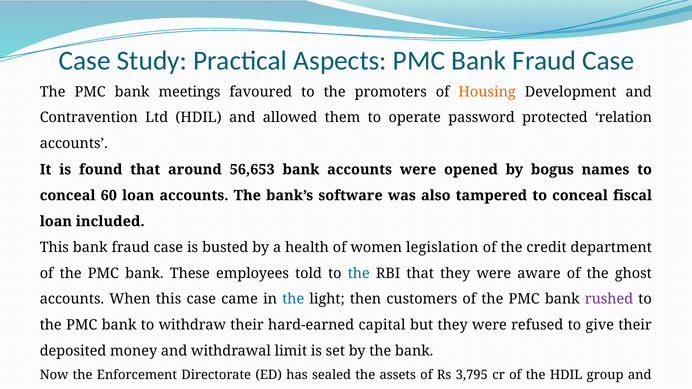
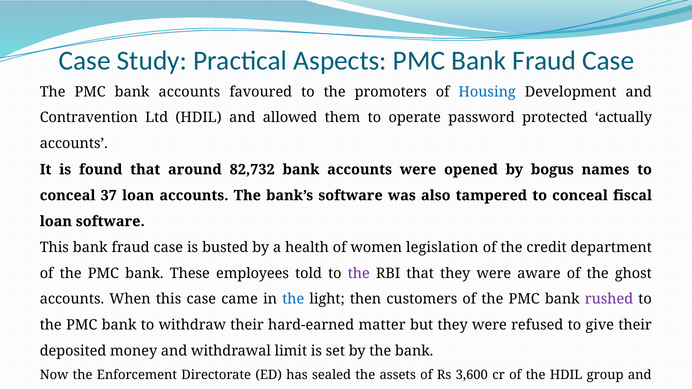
PMC bank meetings: meetings -> accounts (189, 92)
Housing colour: orange -> blue (487, 92)
relation: relation -> actually (624, 118)
56,653: 56,653 -> 82,732 (252, 170)
60: 60 -> 37 (109, 196)
loan included: included -> software (110, 222)
the colour: blue -> purple (359, 273)
capital: capital -> matter (382, 325)
3,795: 3,795 -> 3,600 (472, 375)
